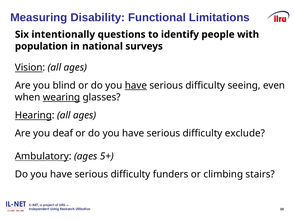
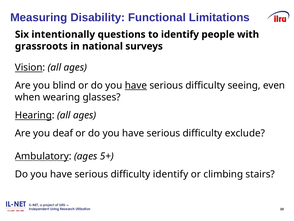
population: population -> grassroots (41, 46)
wearing underline: present -> none (62, 97)
difficulty funders: funders -> identify (171, 174)
